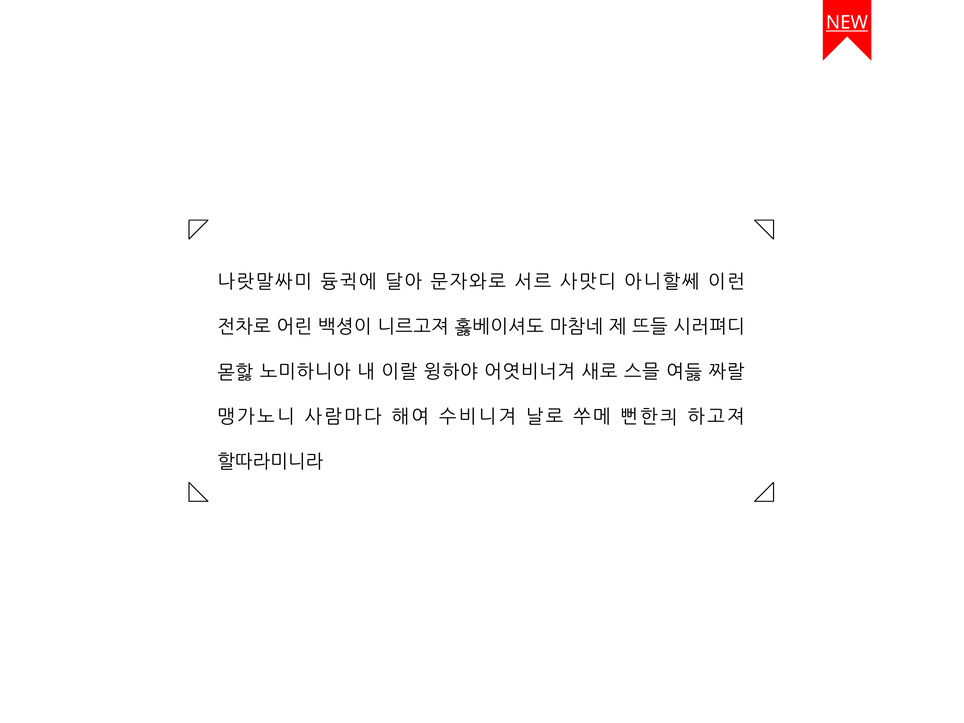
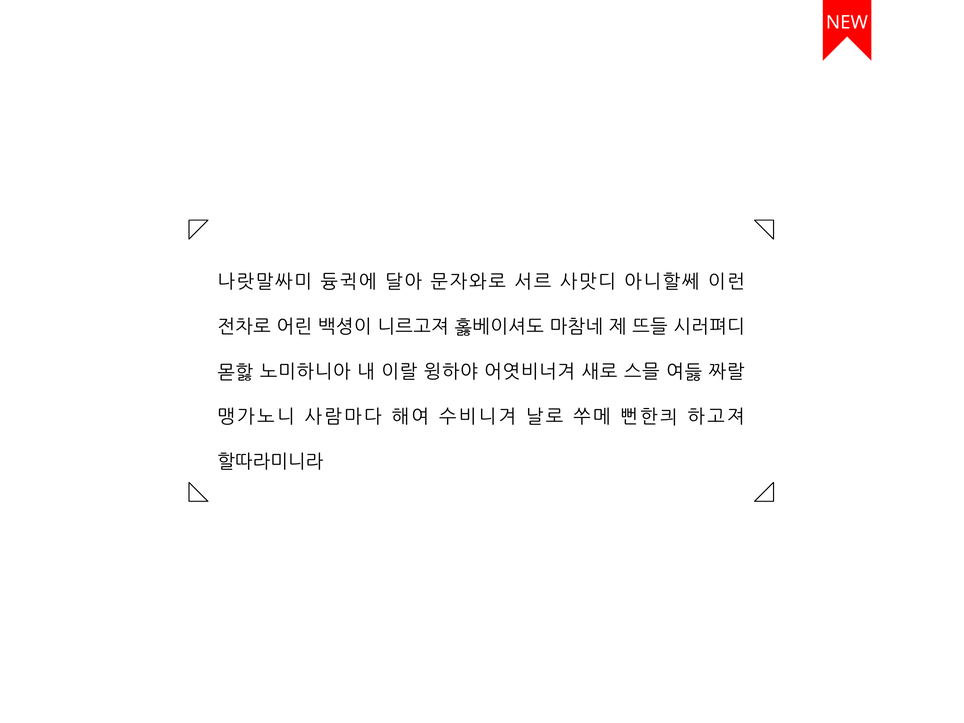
NEW underline: present -> none (847, 23)
